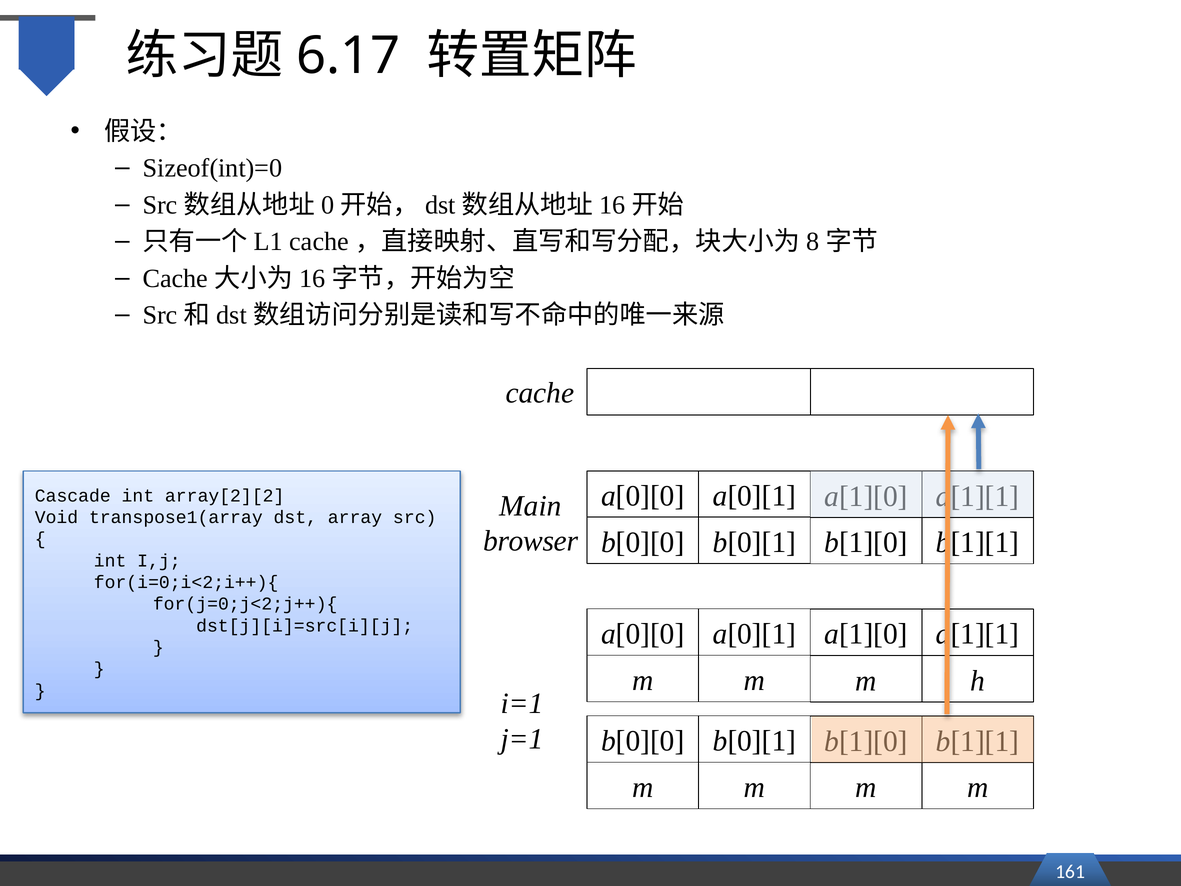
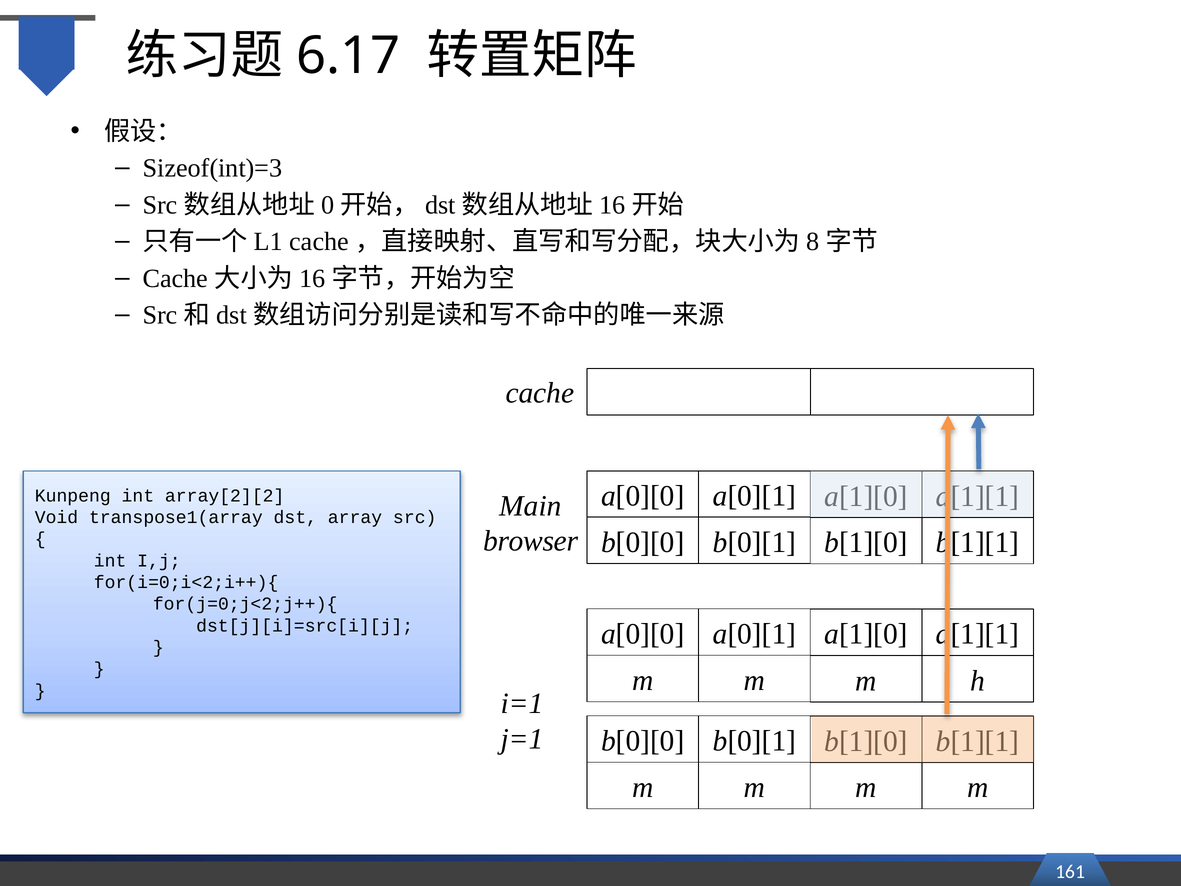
Sizeof(int)=0: Sizeof(int)=0 -> Sizeof(int)=3 (213, 168)
Cascade: Cascade -> Kunpeng (73, 495)
